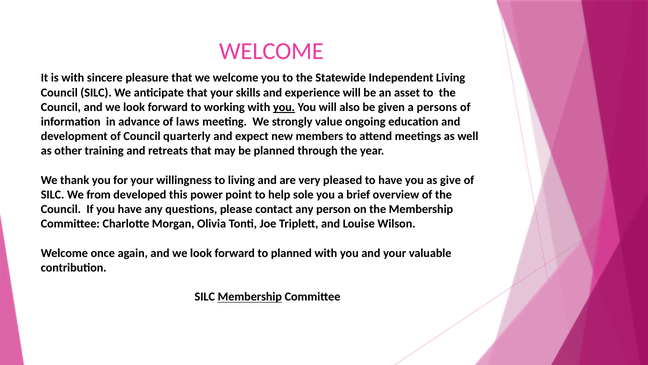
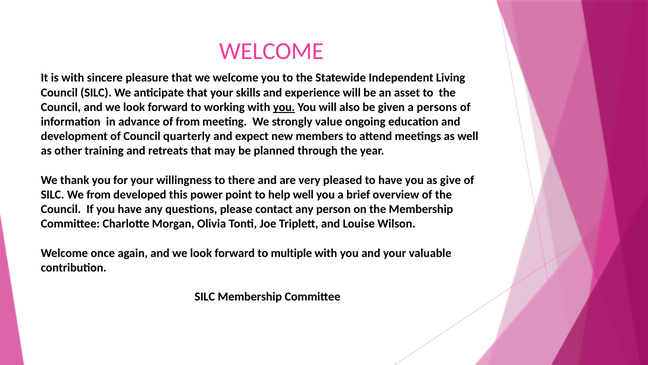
of laws: laws -> from (188, 122)
to living: living -> there (241, 180)
help sole: sole -> well (303, 195)
to planned: planned -> multiple (291, 253)
Membership underline: present -> none (250, 297)
